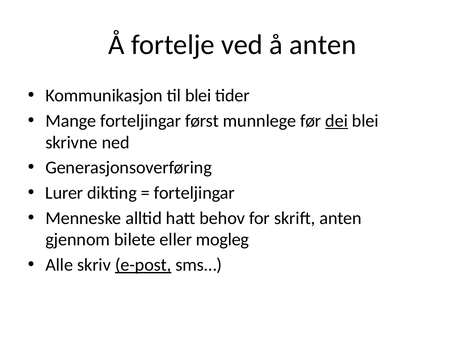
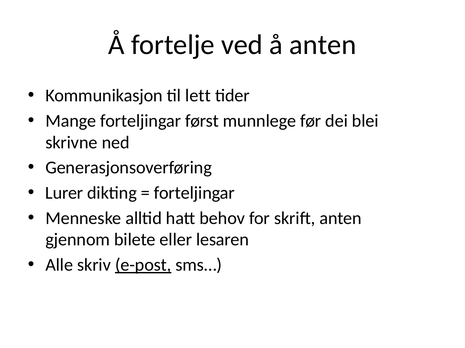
til blei: blei -> lett (198, 96)
dei underline: present -> none (337, 121)
mogleg: mogleg -> lesaren (223, 240)
